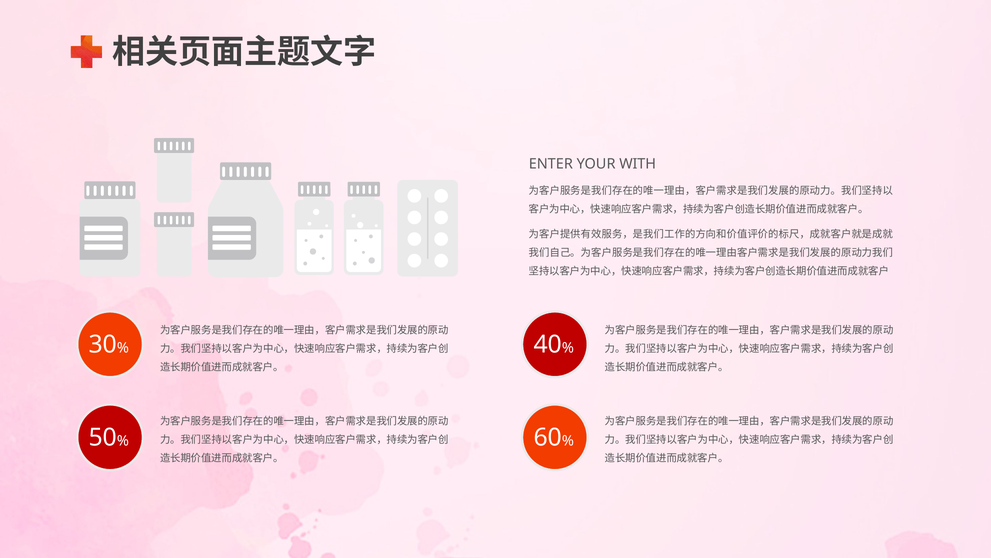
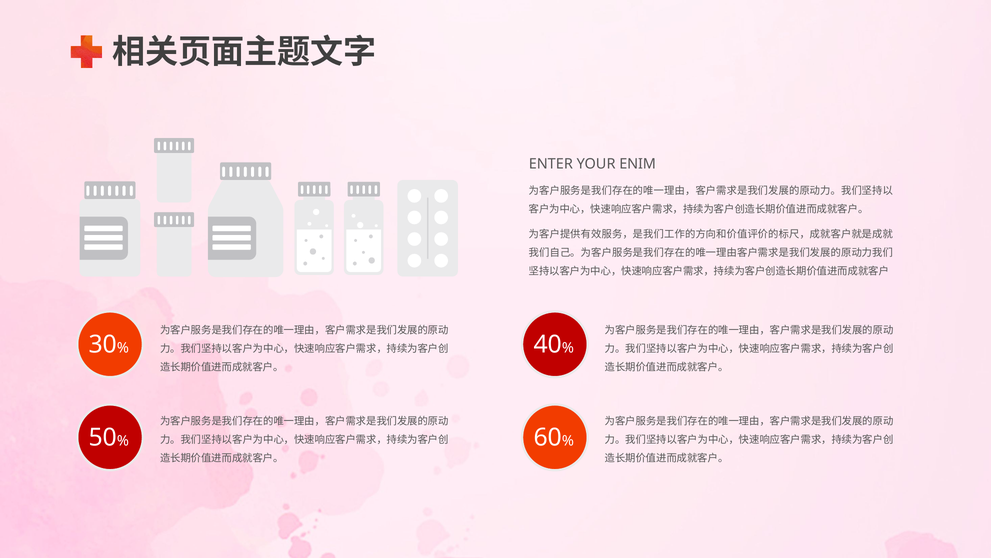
WITH: WITH -> ENIM (638, 164)
